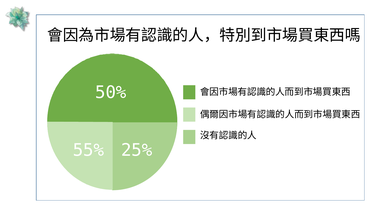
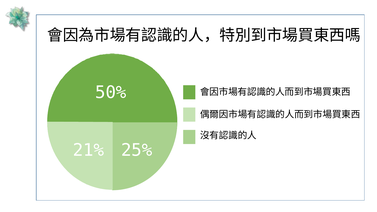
55%: 55% -> 21% (88, 150)
